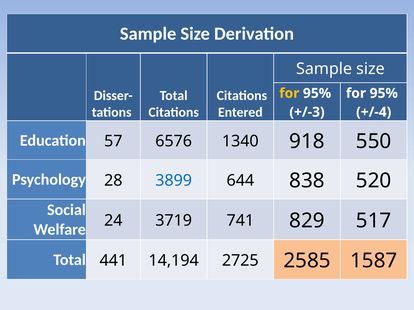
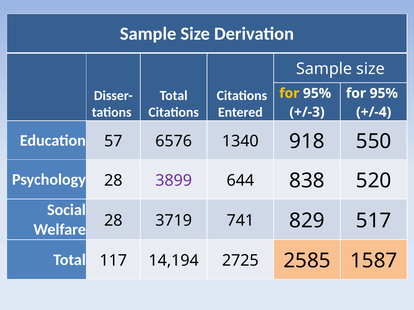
3899 colour: blue -> purple (174, 181)
Welfare 24: 24 -> 28 (113, 221)
441: 441 -> 117 (113, 261)
